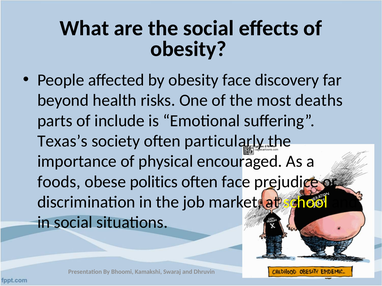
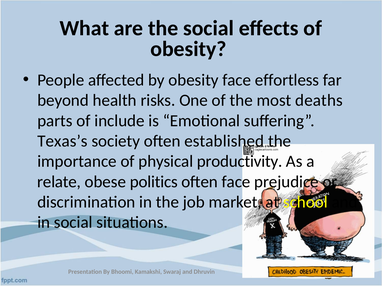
discovery: discovery -> effortless (287, 80)
particularly: particularly -> established (224, 141)
encouraged: encouraged -> productivity (240, 162)
foods: foods -> relate (59, 182)
